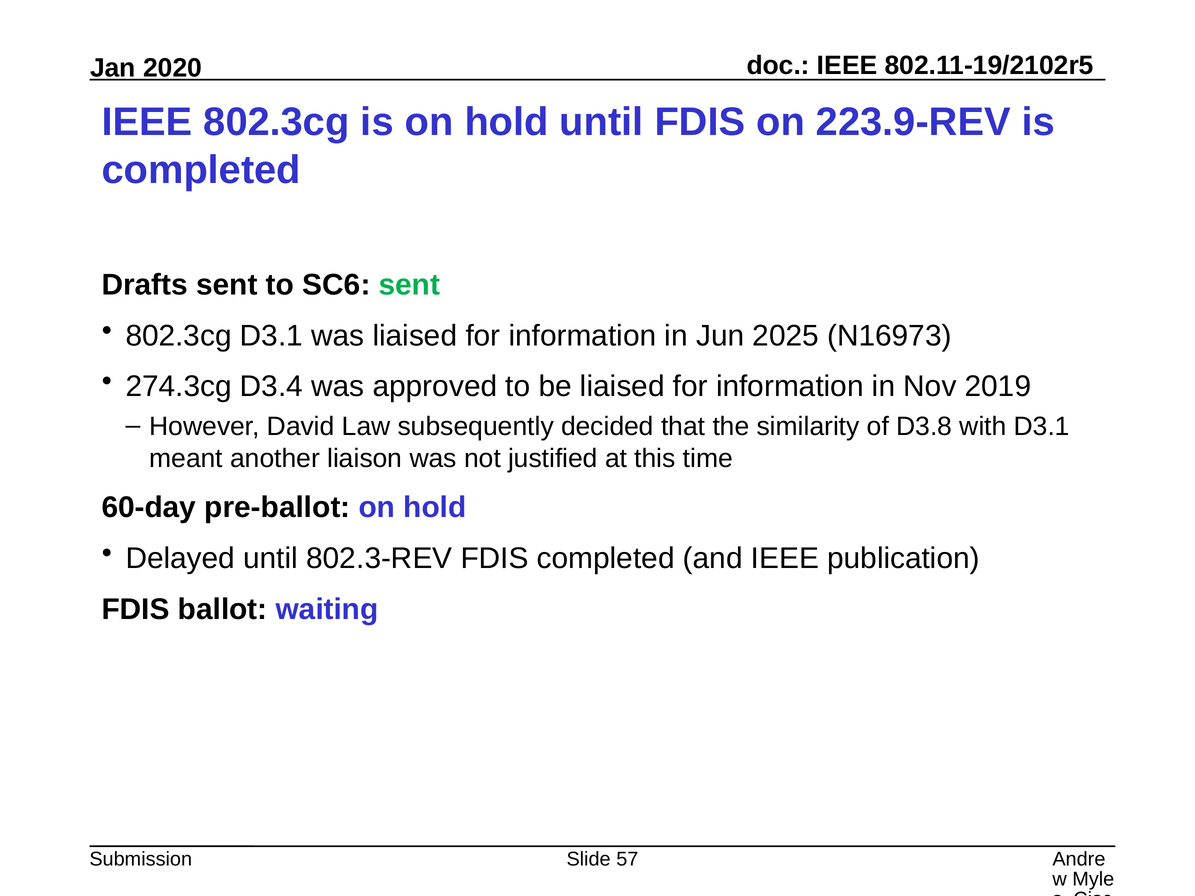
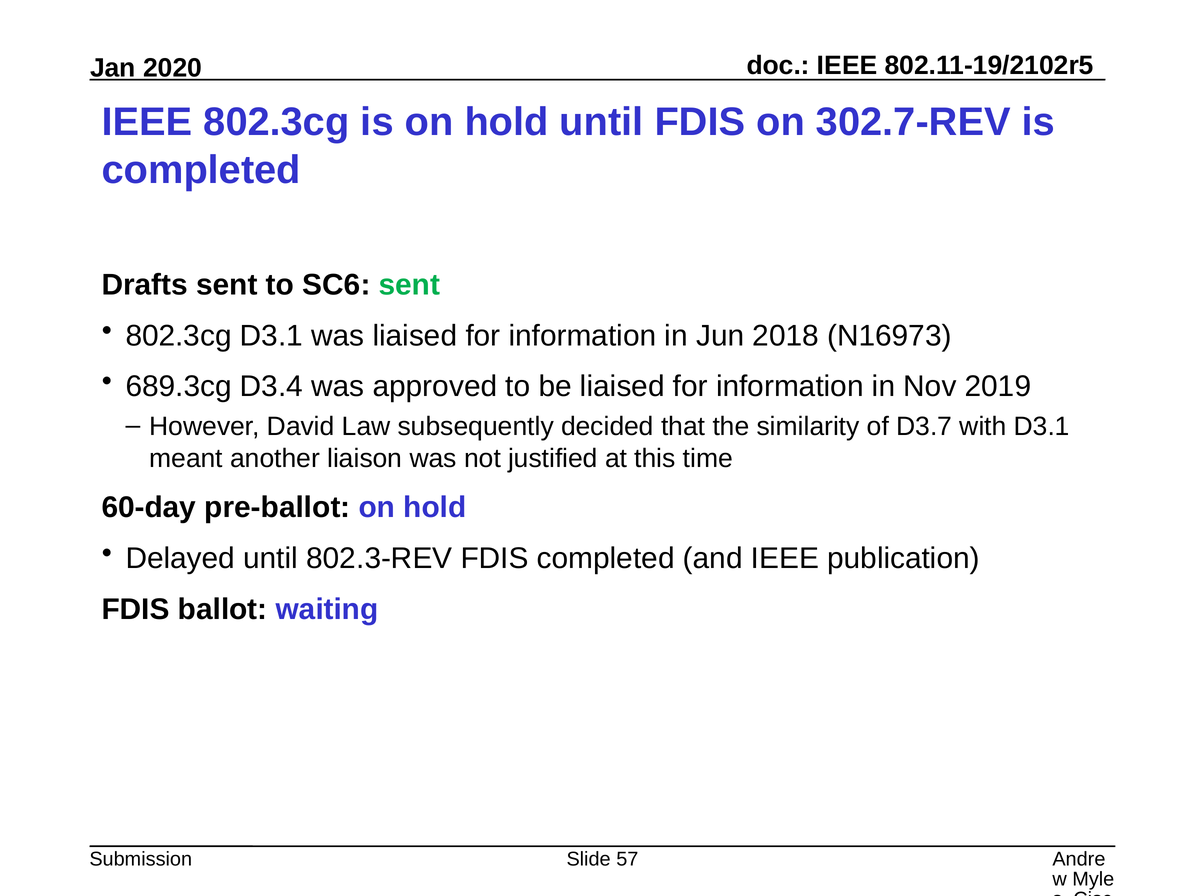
223.9-REV: 223.9-REV -> 302.7-REV (913, 122)
2025: 2025 -> 2018 (786, 336)
274.3cg: 274.3cg -> 689.3cg (179, 387)
D3.8: D3.8 -> D3.7 (924, 427)
